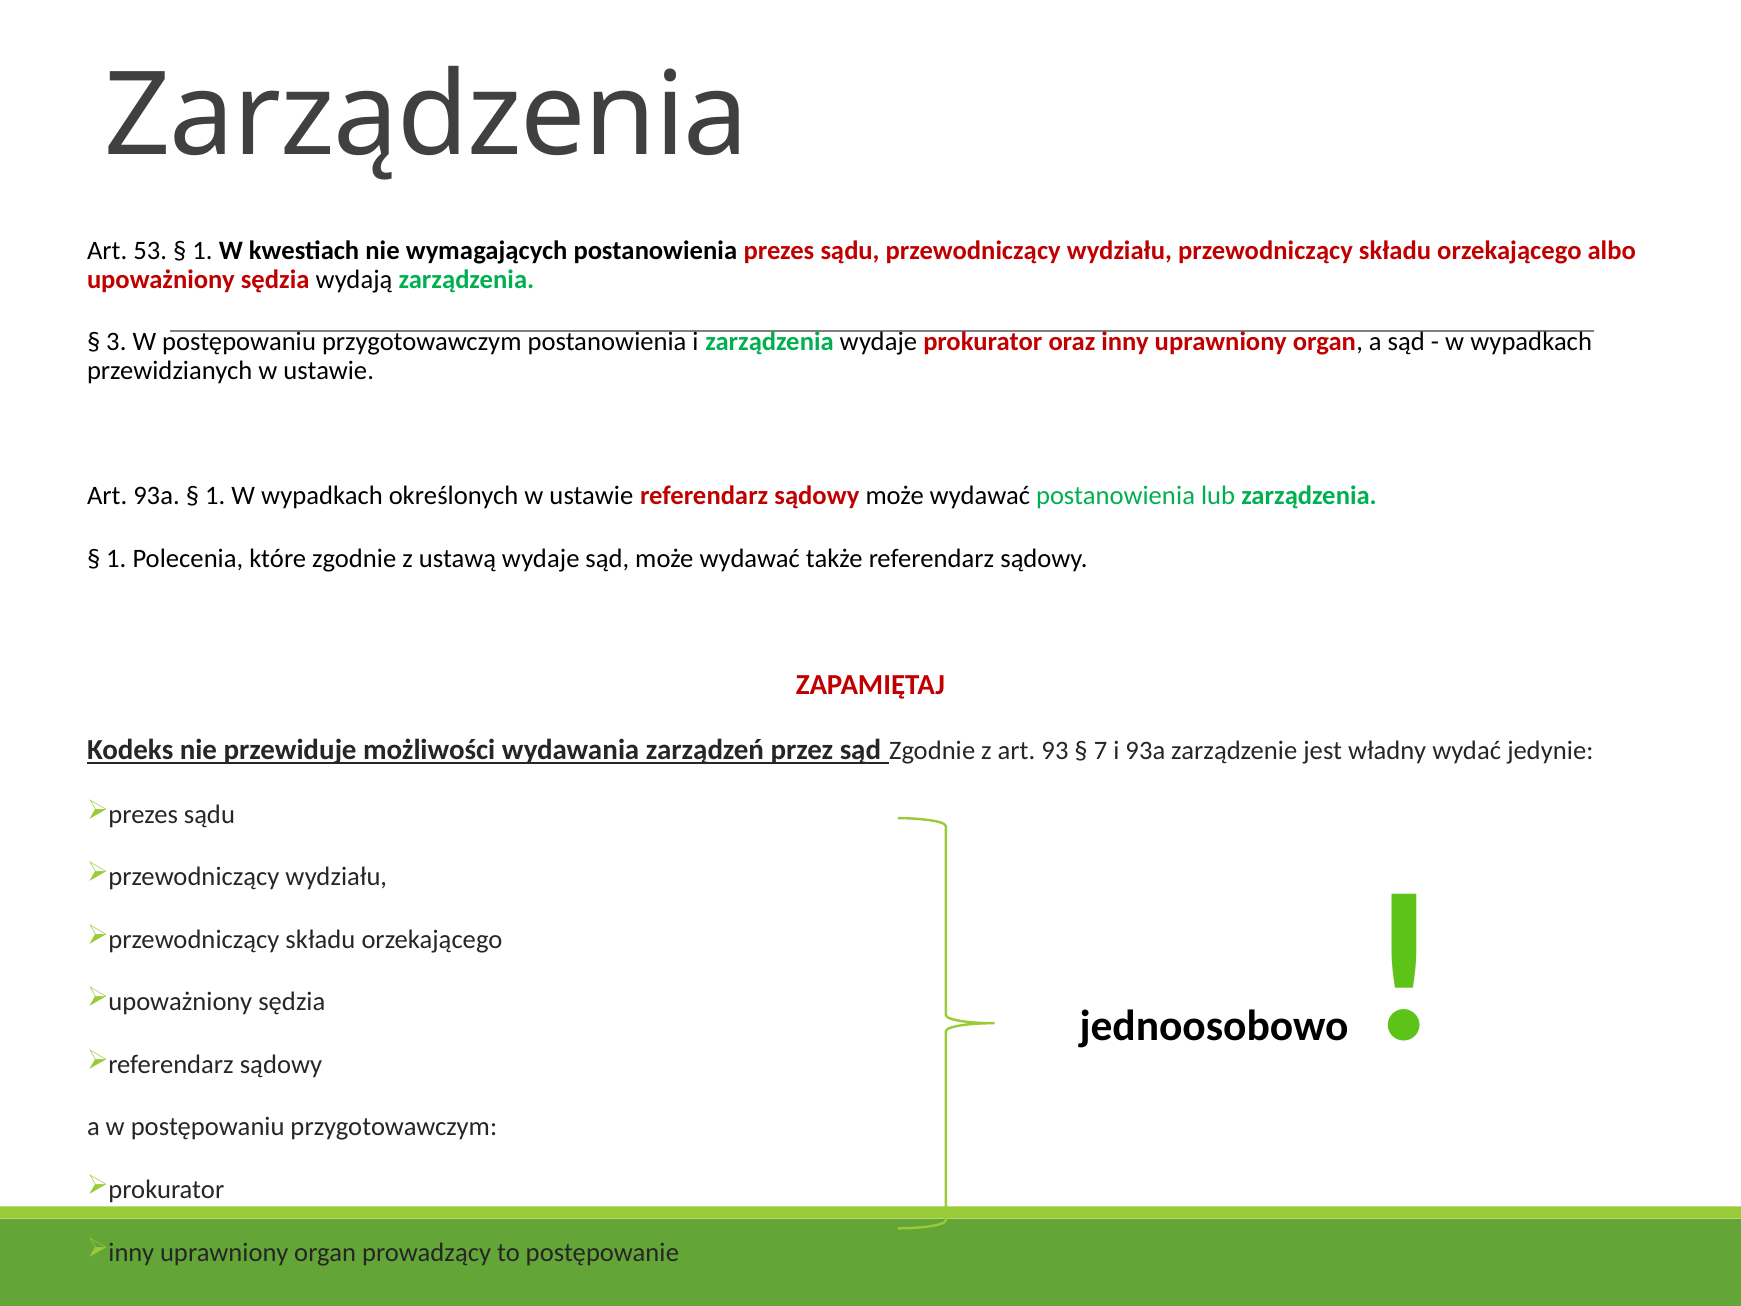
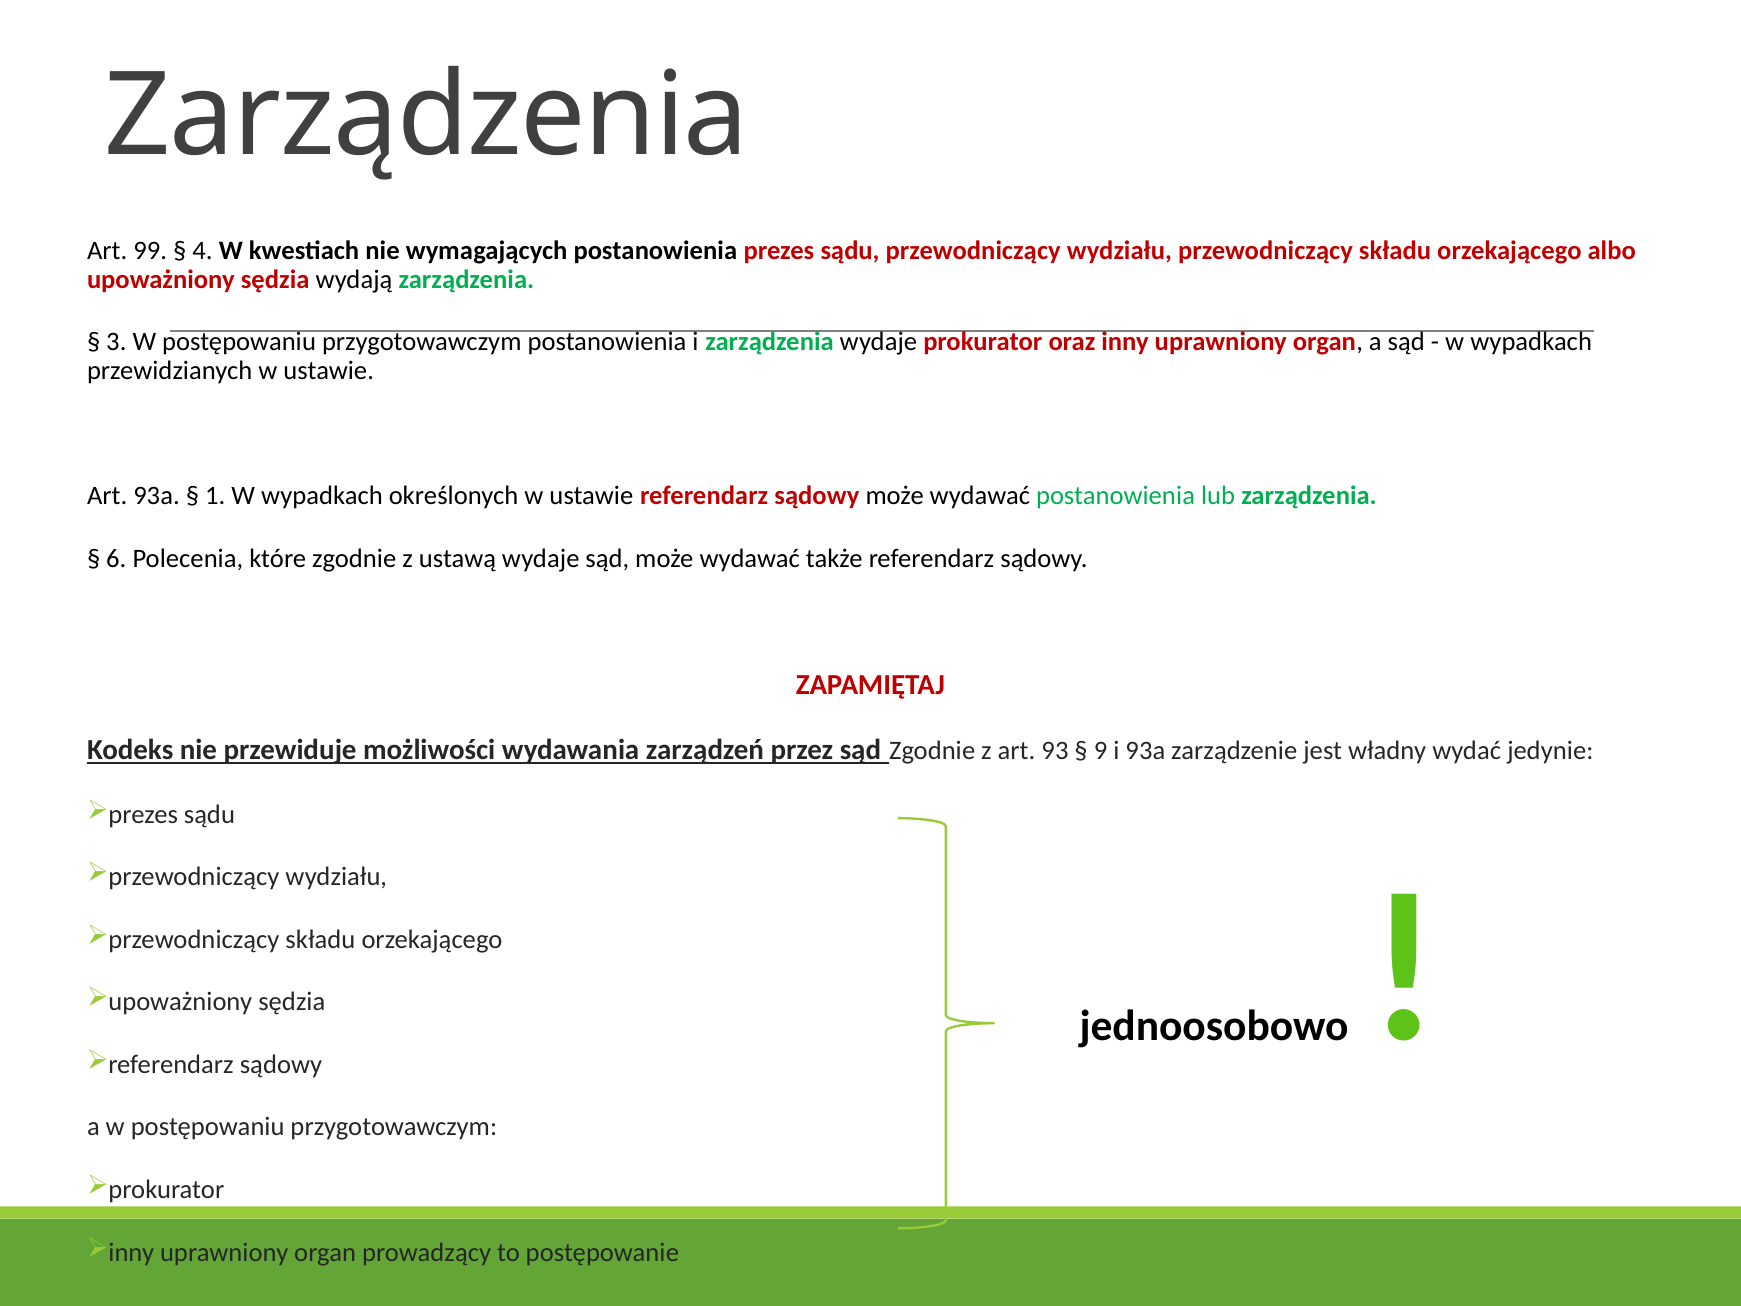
53: 53 -> 99 (150, 251)
1: 1 -> 4 (203, 251)
1: 1 -> 6 (116, 559)
7: 7 -> 9 (1101, 751)
